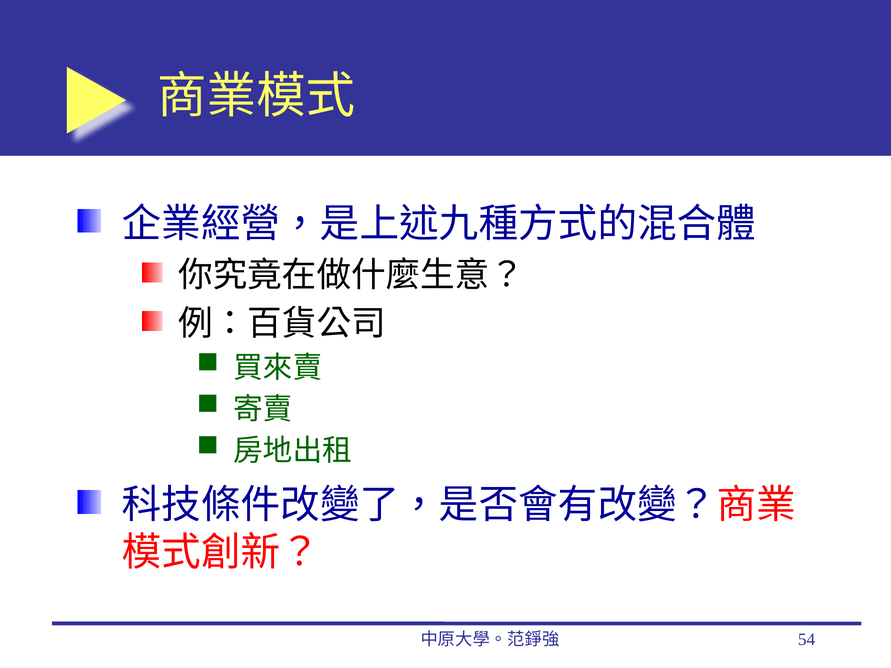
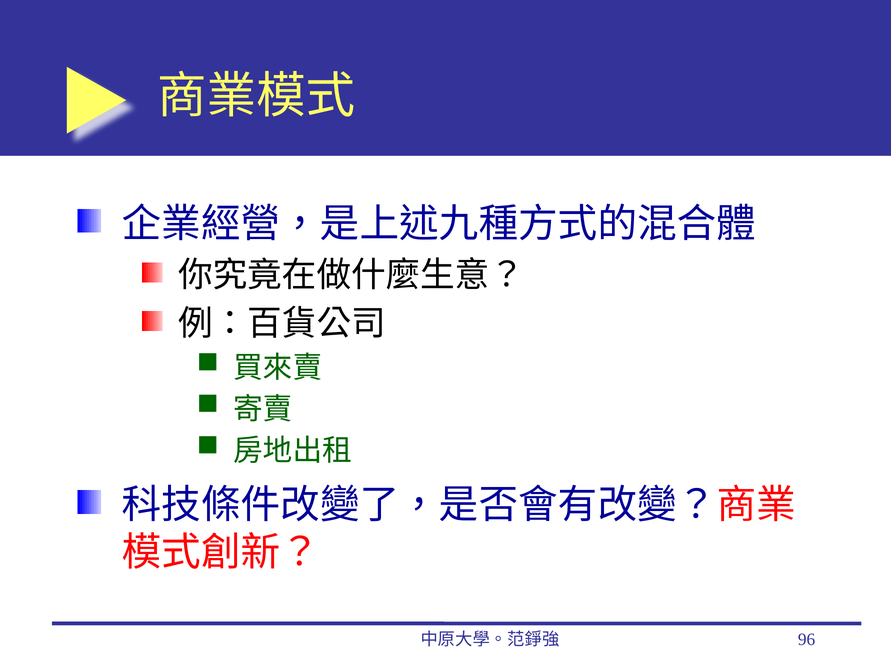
54: 54 -> 96 (807, 640)
